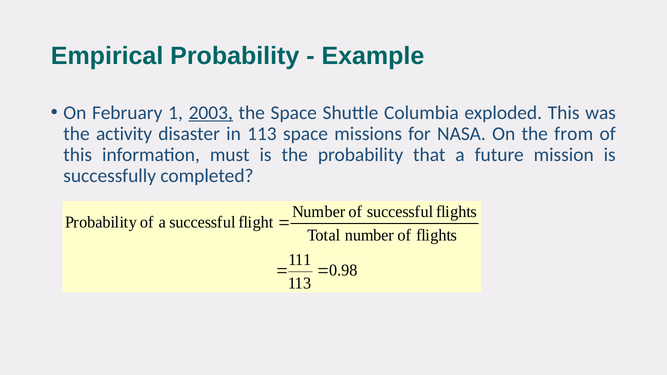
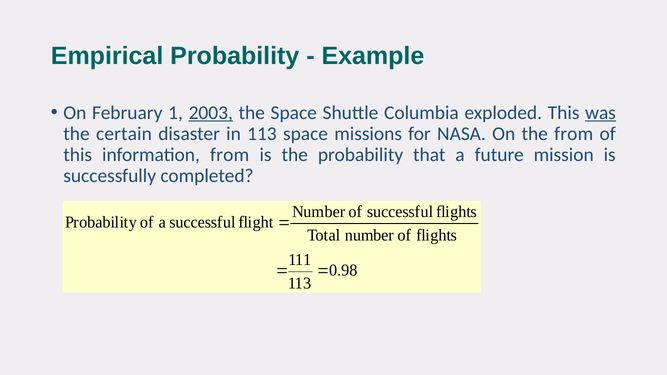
was underline: none -> present (601, 113)
activity: activity -> certain (124, 134)
information must: must -> from (230, 155)
